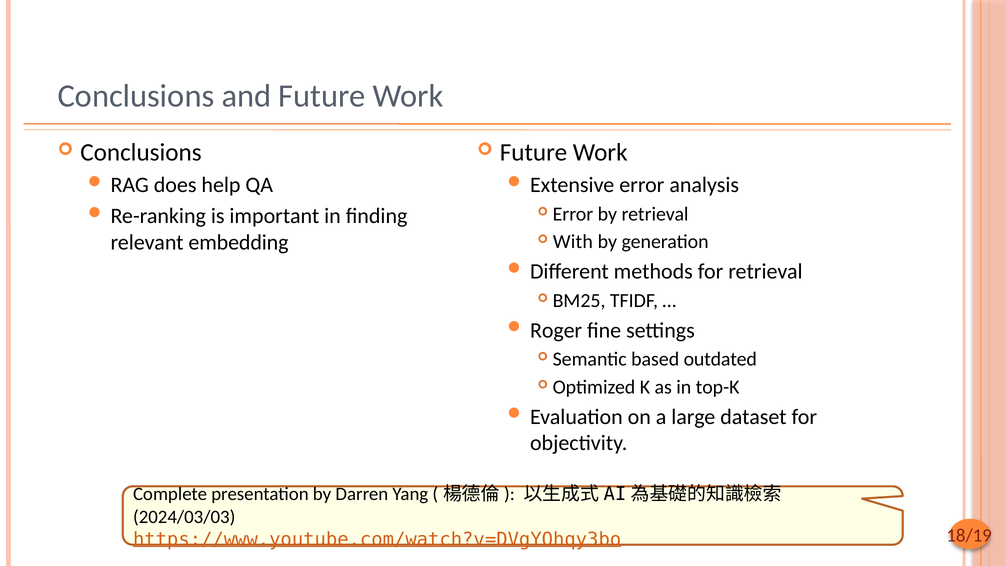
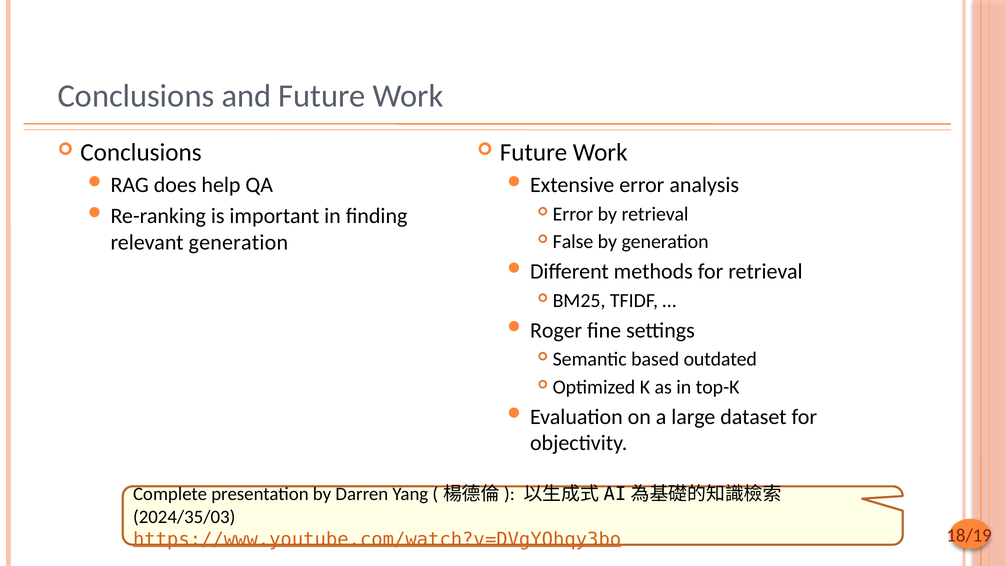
relevant embedding: embedding -> generation (238, 242)
With: With -> False (573, 242)
2024/03/03: 2024/03/03 -> 2024/35/03 (184, 517)
